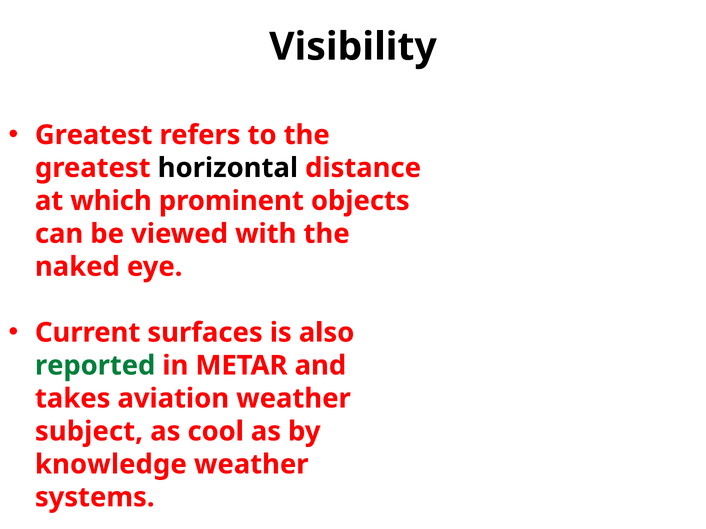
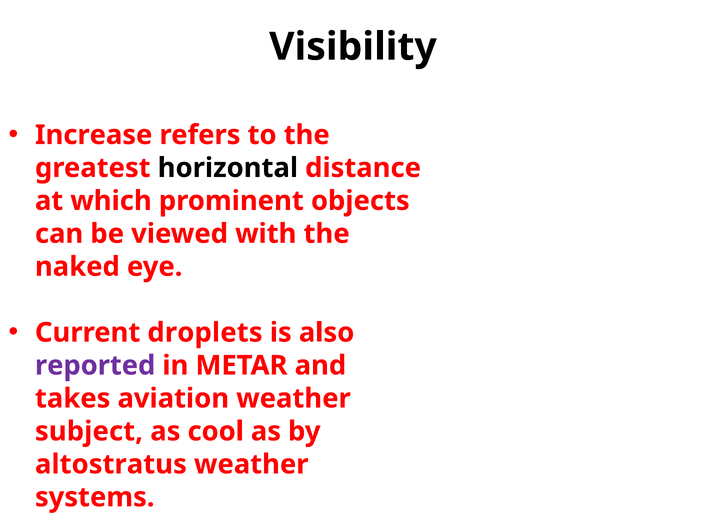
Greatest: Greatest -> Increase (94, 135)
surfaces: surfaces -> droplets (205, 333)
reported colour: green -> purple (95, 366)
knowledge: knowledge -> altostratus (111, 465)
